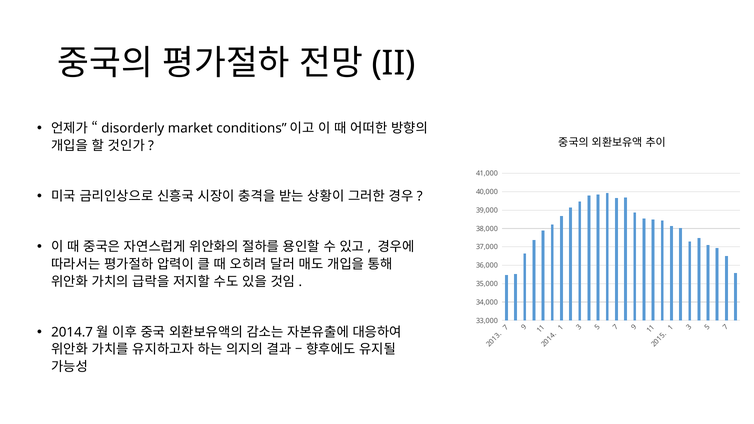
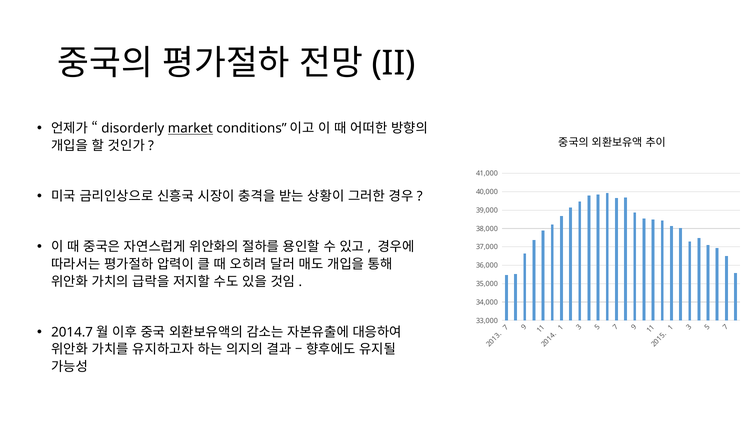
market underline: none -> present (190, 129)
